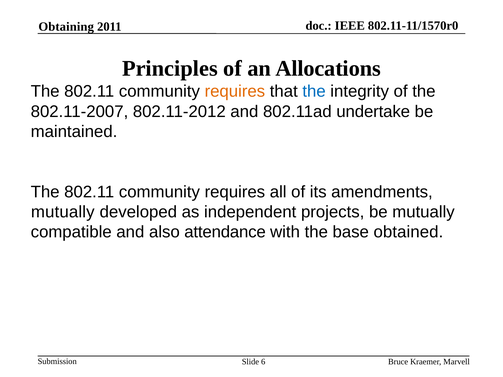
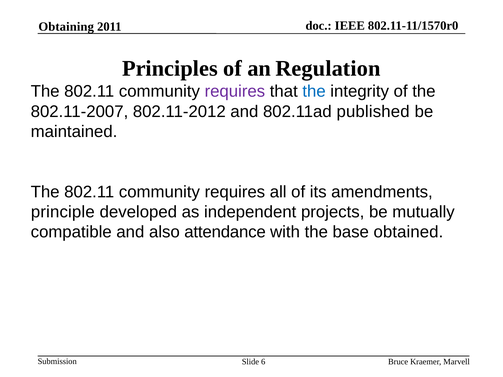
Allocations: Allocations -> Regulation (328, 69)
requires colour: orange -> purple (235, 91)
undertake: undertake -> published (373, 112)
mutually: mutually -> principle (63, 212)
